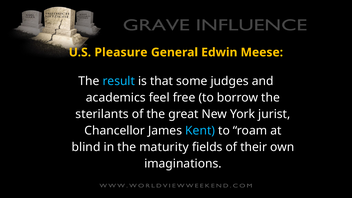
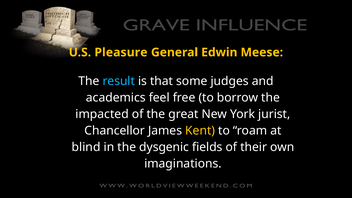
sterilants: sterilants -> impacted (102, 114)
Kent colour: light blue -> yellow (200, 131)
maturity: maturity -> dysgenic (164, 147)
